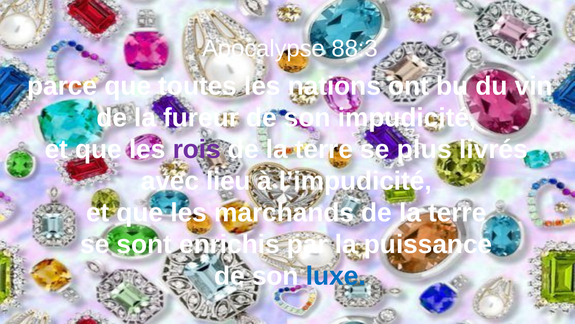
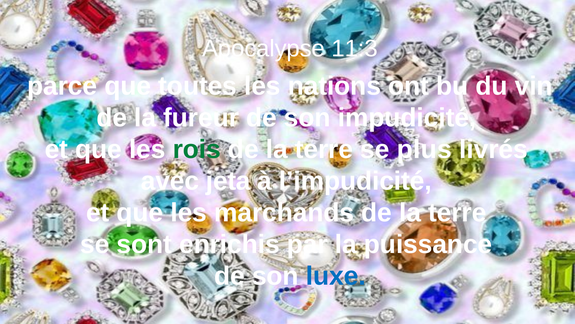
88:3: 88:3 -> 11:3 (355, 48)
rois colour: purple -> green (197, 149)
lieu: lieu -> jeta (228, 181)
